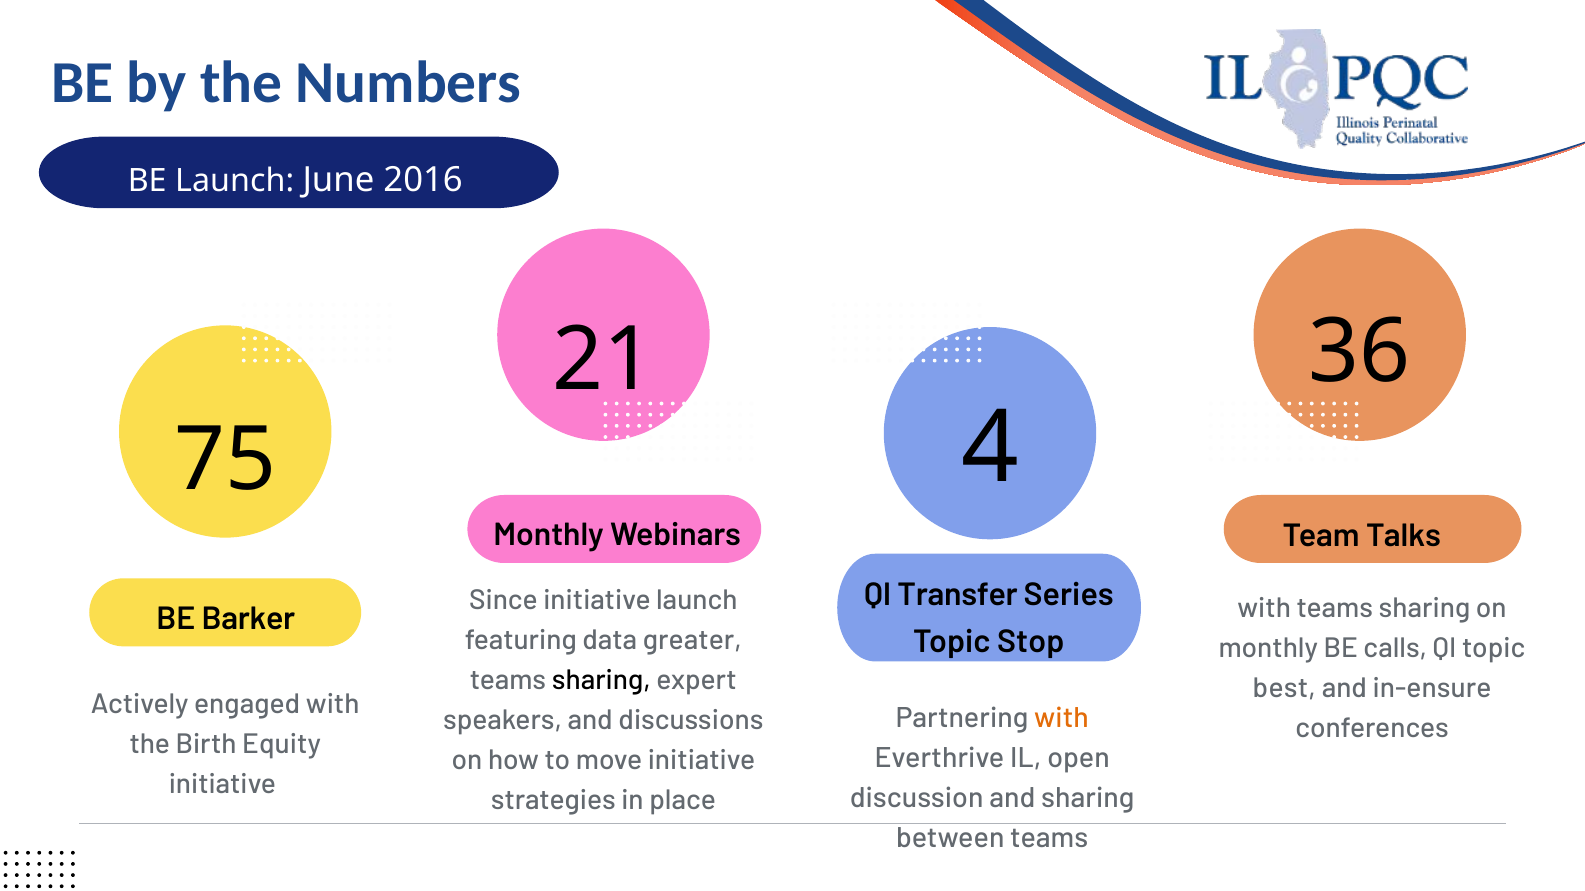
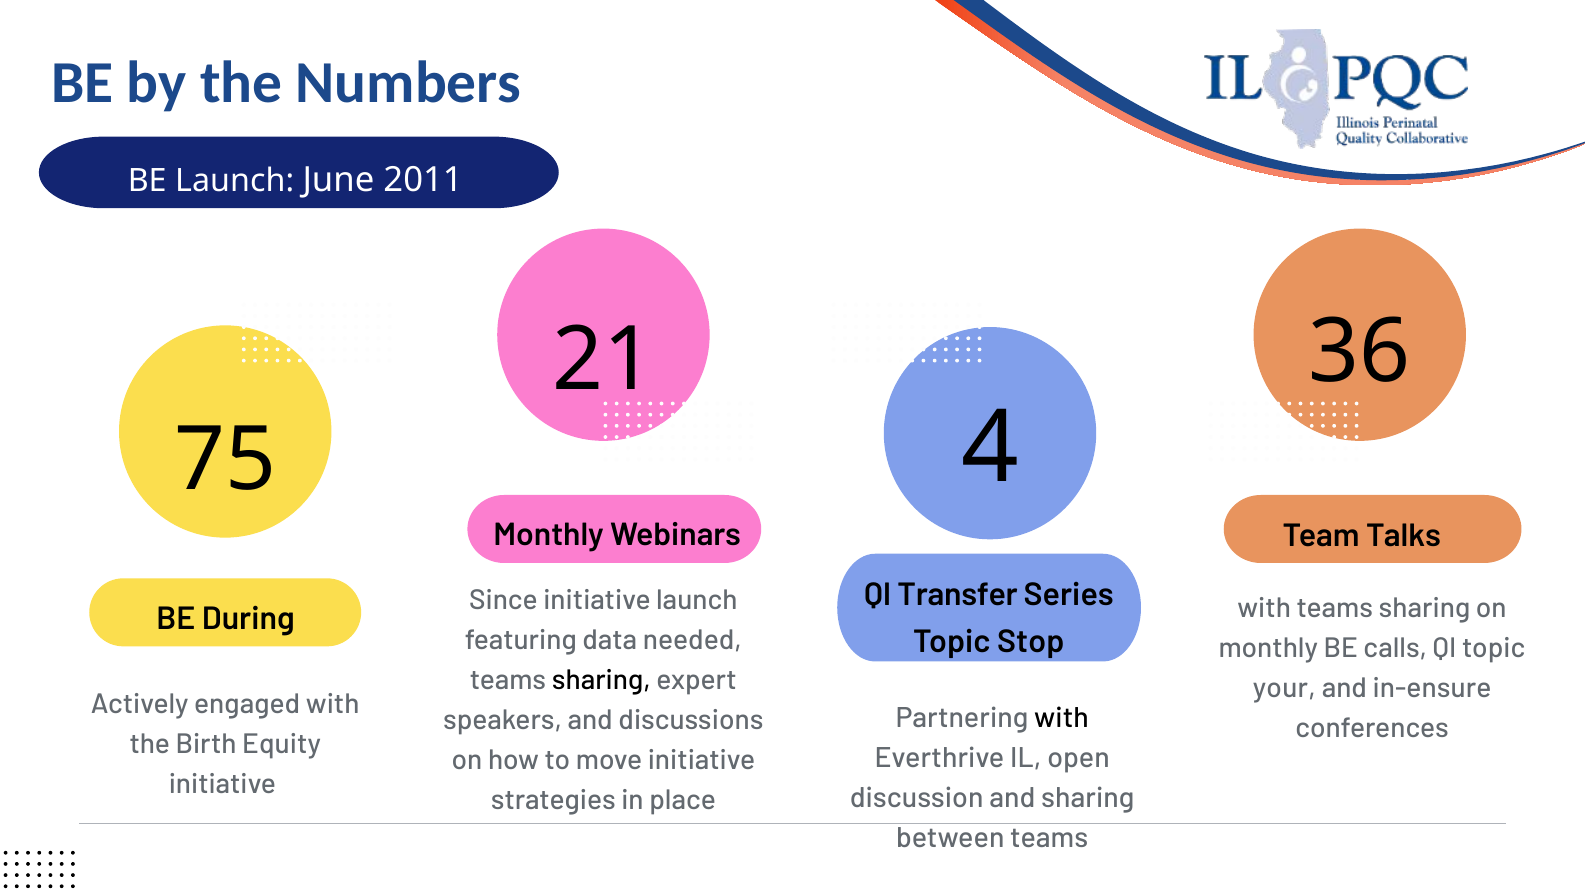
2016: 2016 -> 2011 (423, 180)
Barker: Barker -> During (248, 619)
greater: greater -> needed (692, 640)
best: best -> your (1284, 689)
with colour: orange -> black (1062, 718)
